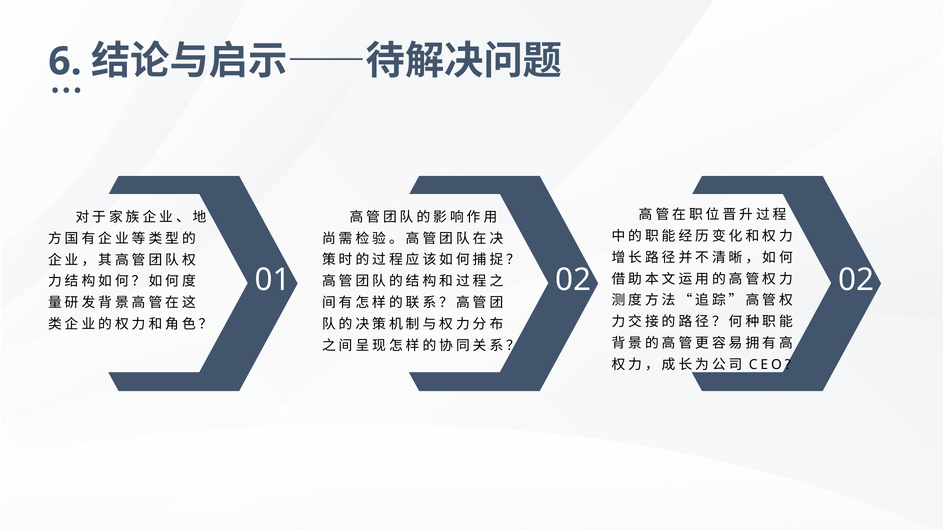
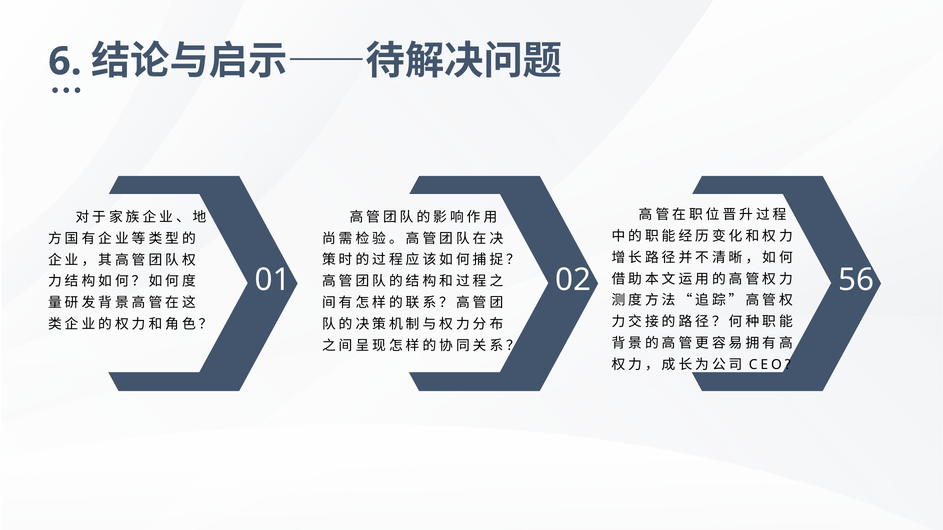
02 02: 02 -> 56 (856, 280)
